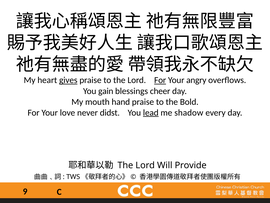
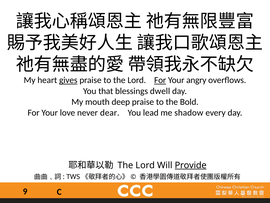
gain: gain -> that (106, 91)
cheer: cheer -> dwell (160, 91)
hand: hand -> deep (121, 102)
didst: didst -> dear (110, 112)
lead underline: present -> none (151, 112)
Provide underline: none -> present (191, 165)
